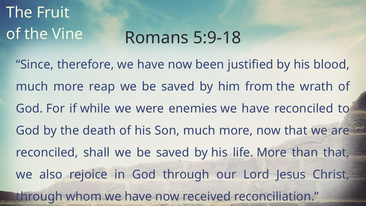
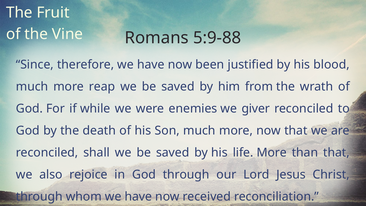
5:9-18: 5:9-18 -> 5:9-88 (217, 38)
enemies we have: have -> giver (256, 109)
